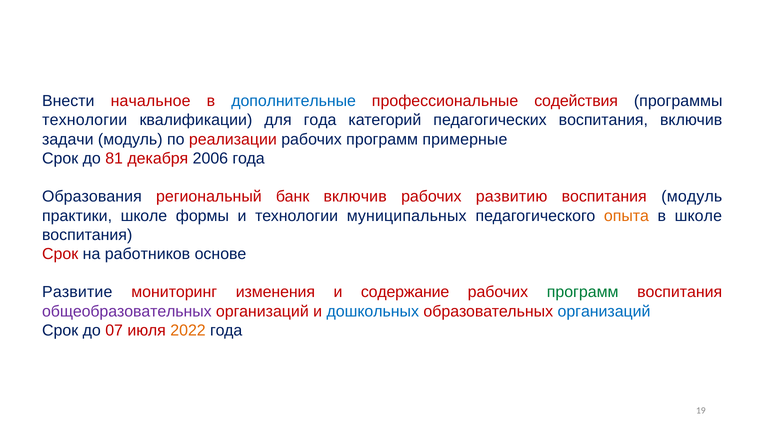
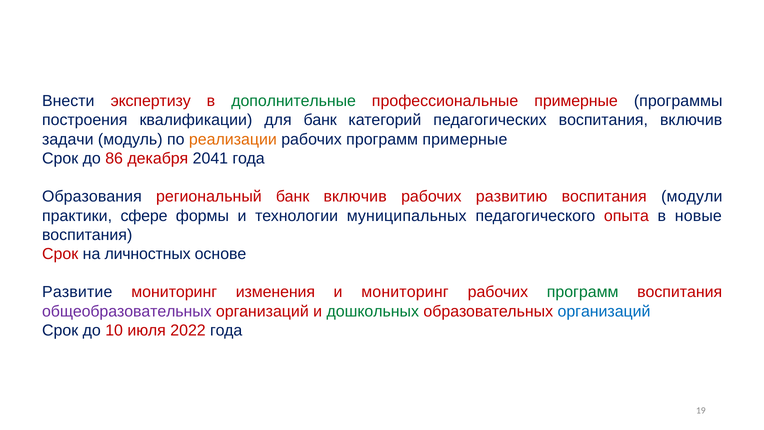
начальное: начальное -> экспертизу (151, 101)
дополнительные colour: blue -> green (294, 101)
профессиональные содействия: содействия -> примерные (576, 101)
технологии: технологии -> построения (85, 120)
для года: года -> банк (320, 120)
реализации colour: red -> orange (233, 139)
81: 81 -> 86 (114, 158)
2006: 2006 -> 2041 (210, 158)
воспитания модуль: модуль -> модули (692, 197)
практики школе: школе -> сфере (144, 216)
опыта colour: orange -> red (626, 216)
в школе: школе -> новые (698, 216)
работников: работников -> личностных (148, 254)
и содержание: содержание -> мониторинг (405, 292)
дошкольных colour: blue -> green (373, 311)
07: 07 -> 10 (114, 330)
2022 colour: orange -> red (188, 330)
